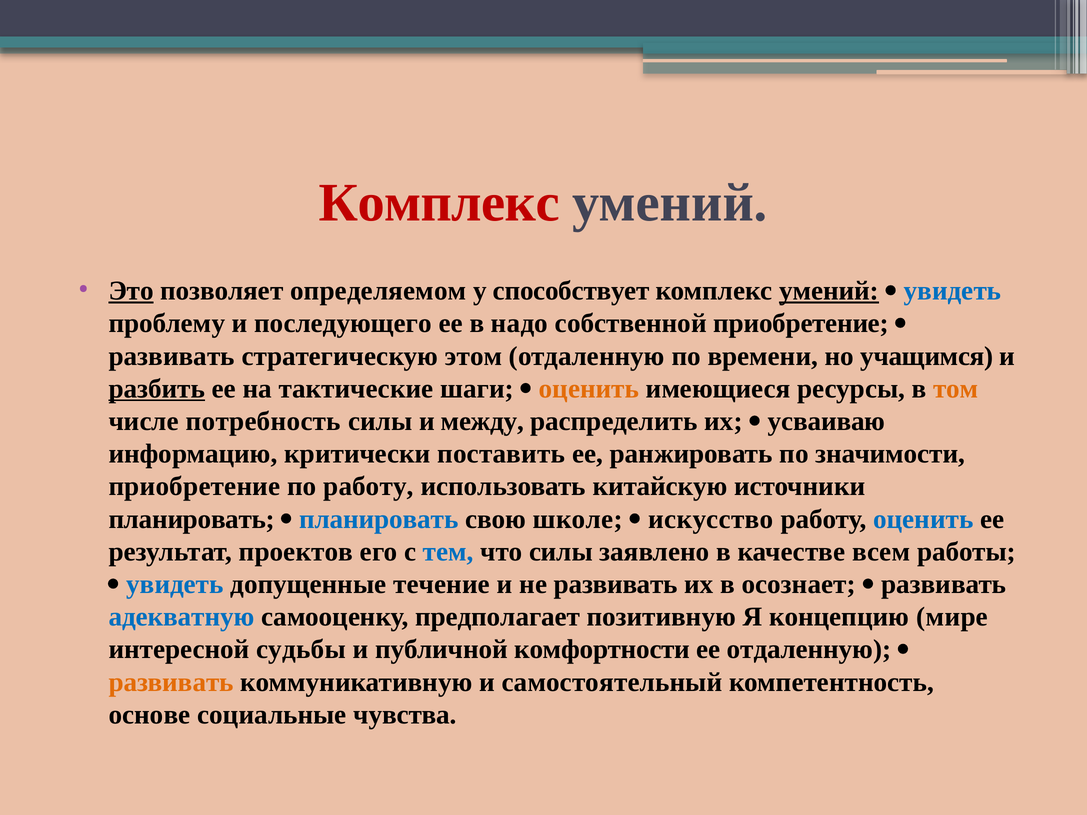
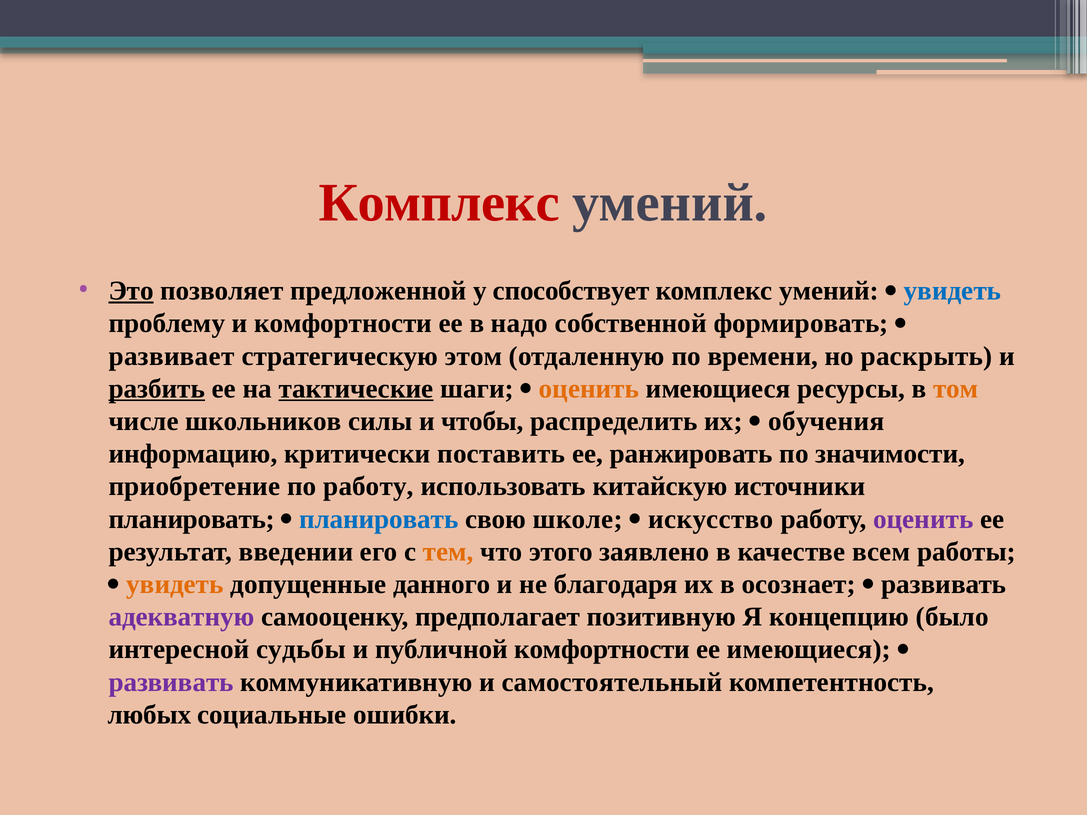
определяемом: определяемом -> предложенной (378, 291)
умений underline: present -> none (829, 291)
и последующего: последующего -> комфортности (343, 324)
собственной приобретение: приобретение -> формировать (801, 324)
развивать: развивать -> развивает (172, 356)
учащимся: учащимся -> раскрыть (927, 356)
тактические underline: none -> present (356, 389)
потребность: потребность -> школьников (263, 421)
между: между -> чтобы (482, 421)
усваиваю: усваиваю -> обучения (826, 421)
оценить colour: blue -> purple (923, 519)
проектов: проектов -> введении (296, 552)
тем colour: blue -> orange (448, 552)
что силы: силы -> этого (561, 552)
увидеть colour: blue -> orange (175, 584)
течение: течение -> данного (442, 584)
не развивать: развивать -> благодаря (616, 584)
адекватную colour: blue -> purple (181, 617)
мире: мире -> было (952, 617)
ее отдаленную: отдаленную -> имеющиеся (809, 650)
развивать colour: orange -> purple (171, 682)
основе: основе -> любых (150, 715)
чувства: чувства -> ошибки (405, 715)
